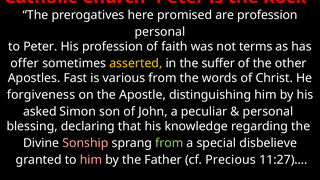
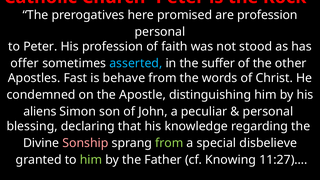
terms: terms -> stood (256, 46)
asserted colour: yellow -> light blue (136, 63)
various: various -> behave (124, 78)
forgiveness: forgiveness -> condemned (41, 95)
asked: asked -> aliens (40, 112)
him colour: pink -> light green (91, 160)
Precious: Precious -> Knowing (231, 160)
